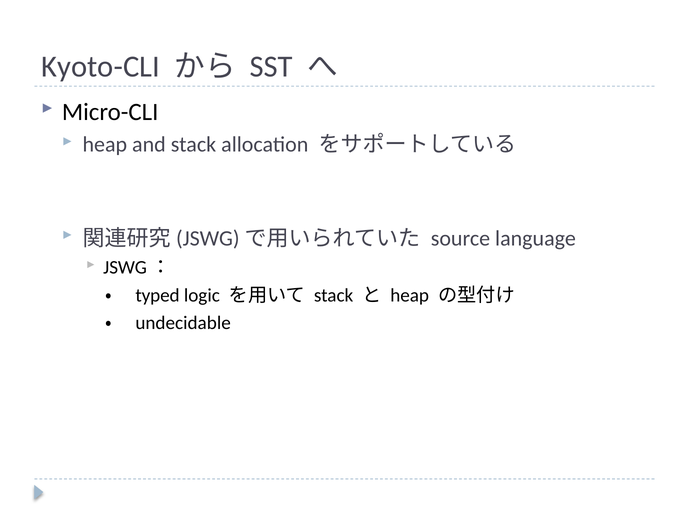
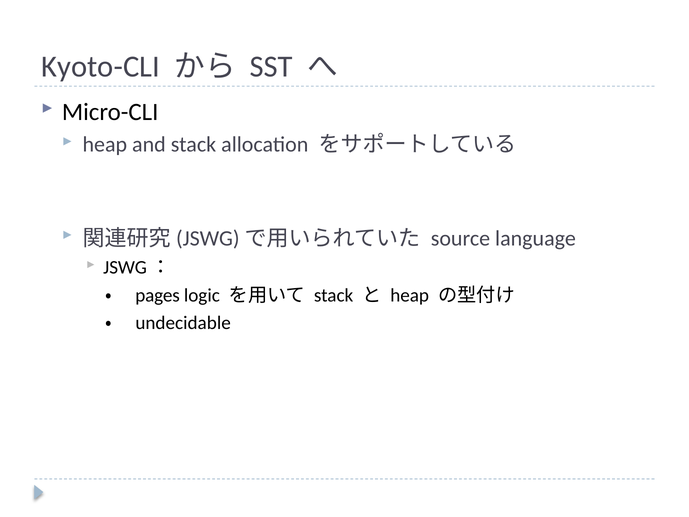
typed: typed -> pages (158, 295)
